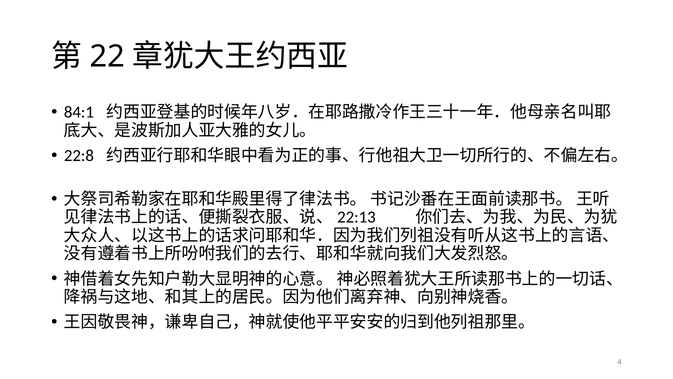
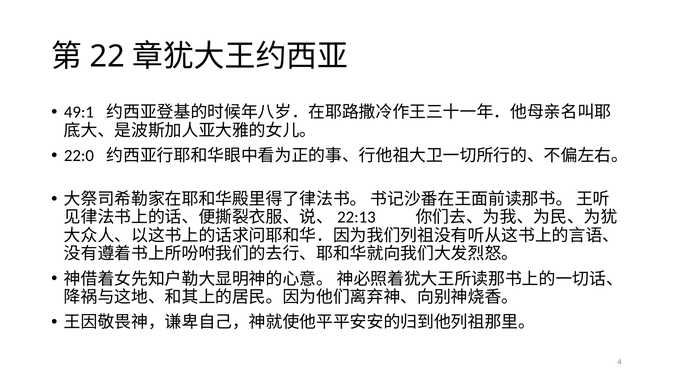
84:1: 84:1 -> 49:1 (79, 112)
22:8: 22:8 -> 22:0 (79, 156)
